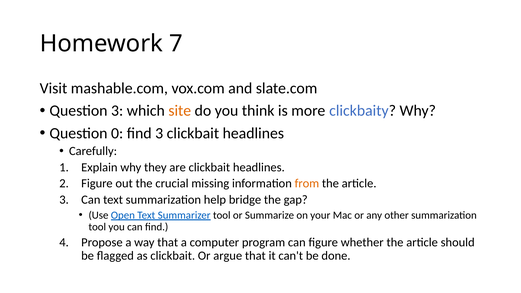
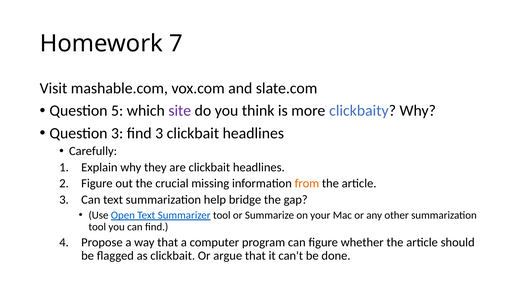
Question 3: 3 -> 5 (117, 111)
site colour: orange -> purple (180, 111)
Question 0: 0 -> 3 (117, 133)
